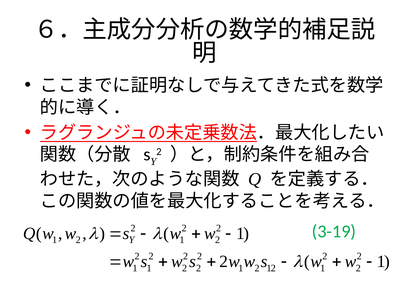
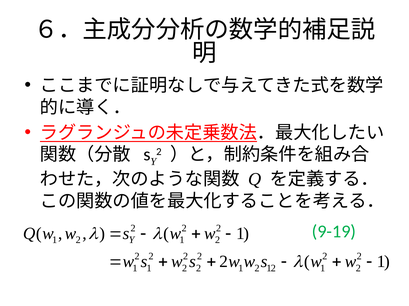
3-19: 3-19 -> 9-19 (334, 232)
